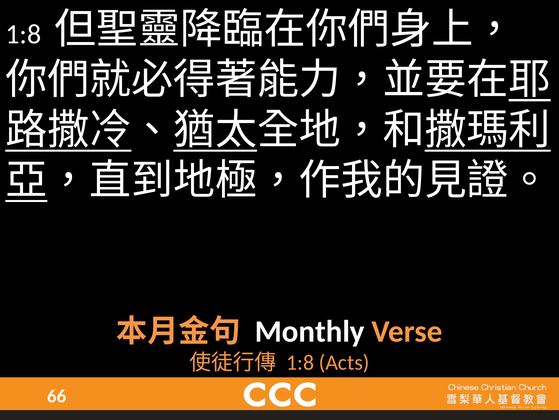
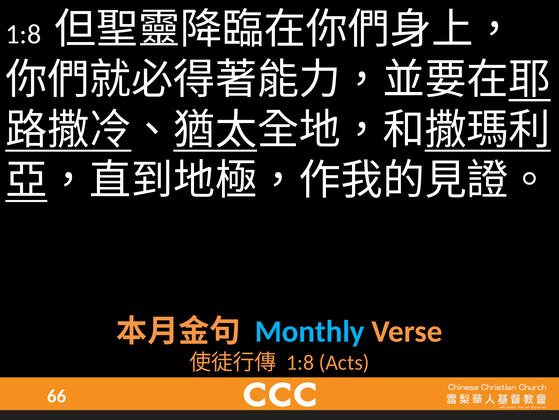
Monthly colour: white -> light blue (310, 331)
